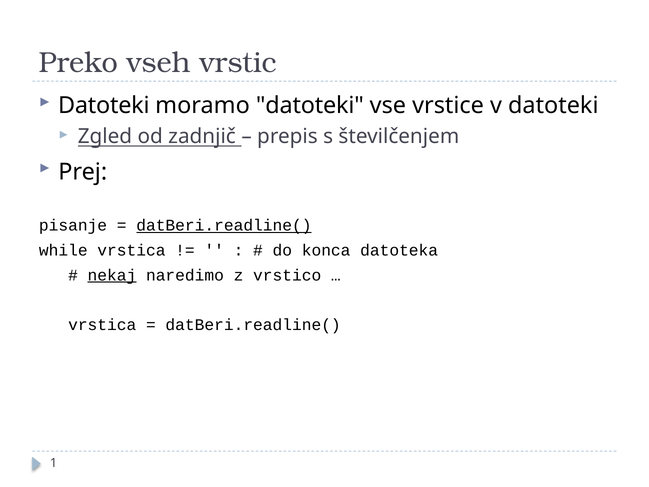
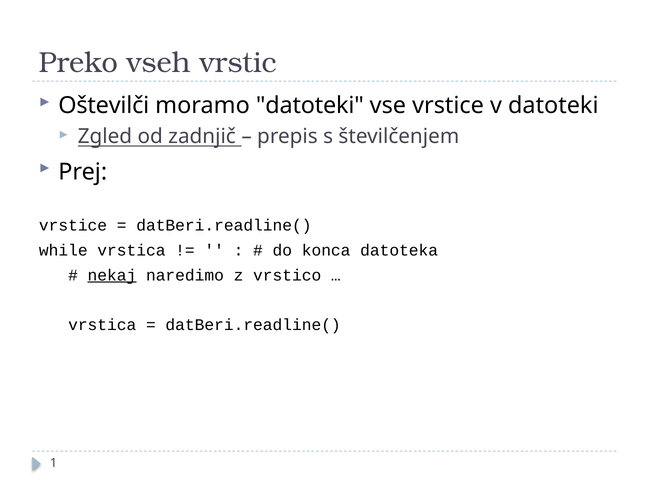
Datoteki: Datoteki -> Oštevilči (104, 105)
pisanje: pisanje -> vrstice (73, 225)
datBeri.readline( underline: present -> none (224, 225)
